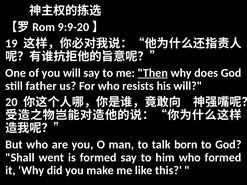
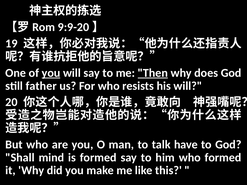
you underline: none -> present (51, 73)
born: born -> have (186, 145)
went: went -> mind (51, 158)
